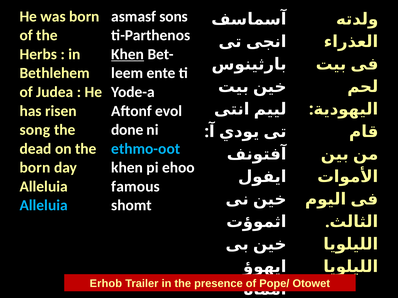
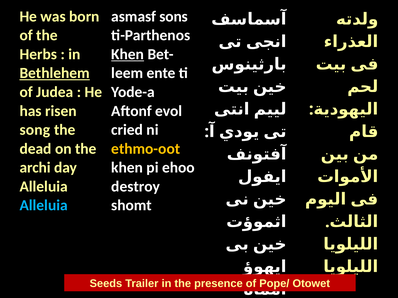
Bethlehem underline: none -> present (55, 73)
done: done -> cried (127, 130)
ethmo-oot colour: light blue -> yellow (146, 149)
born: born -> archi (35, 168)
famous: famous -> destroy (136, 187)
Erhob: Erhob -> Seeds (106, 284)
